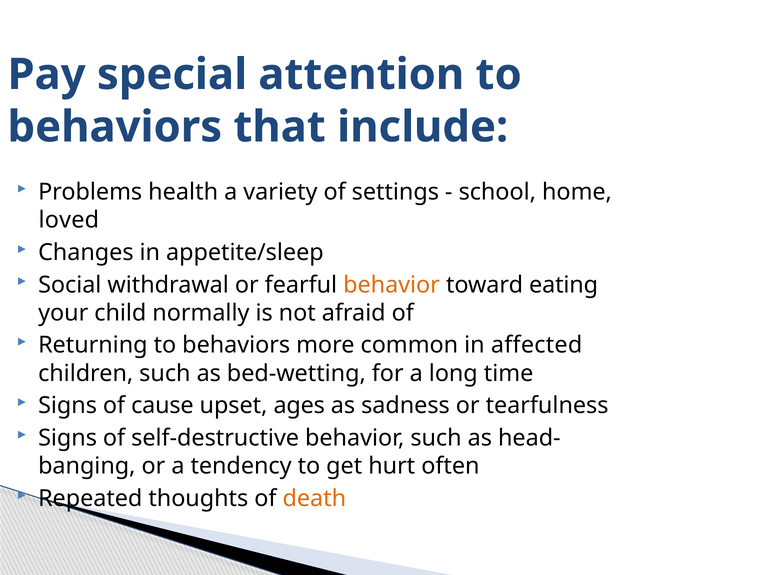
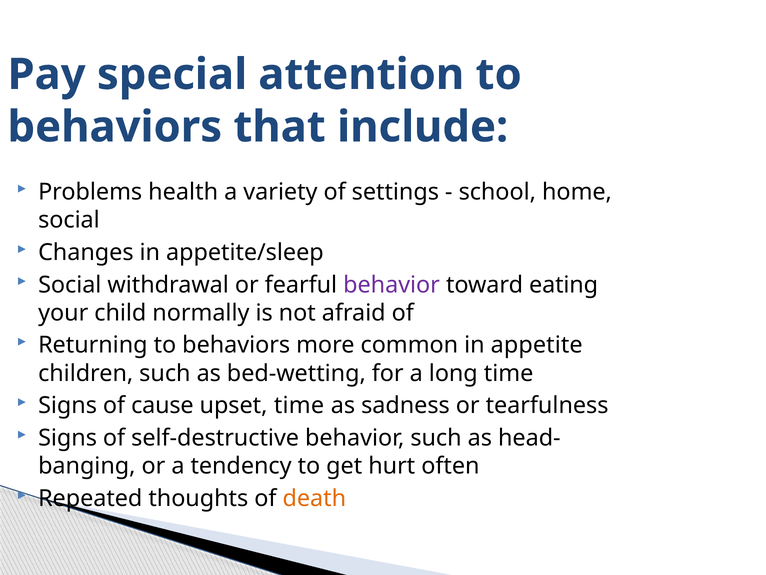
loved: loved -> social (69, 220)
behavior colour: orange -> purple (392, 285)
affected: affected -> appetite (537, 345)
upset ages: ages -> time (299, 405)
